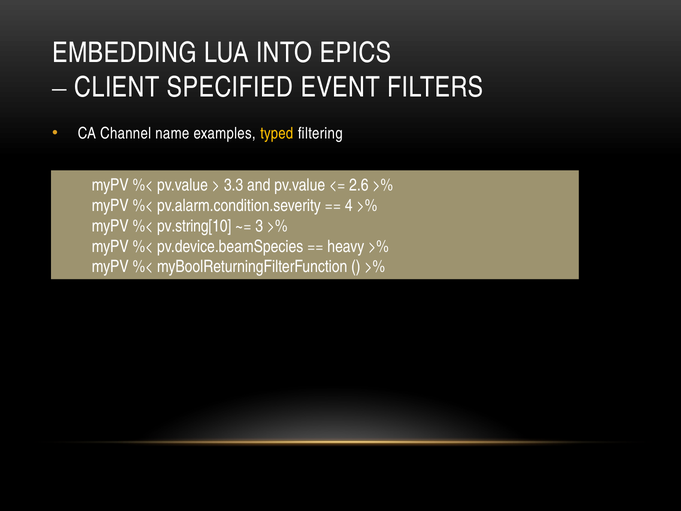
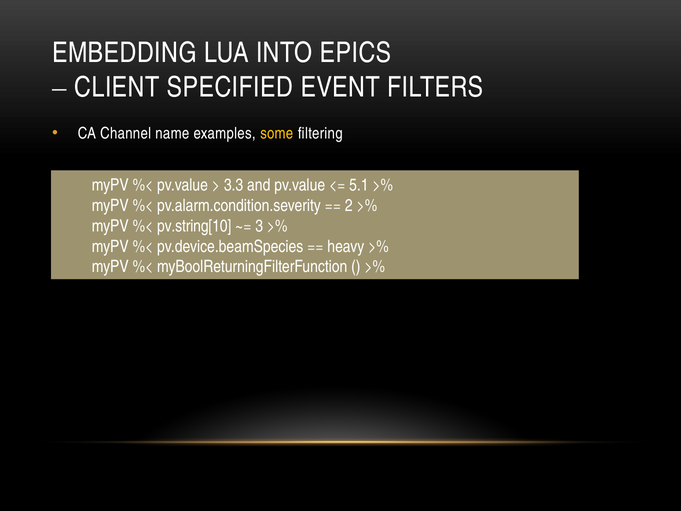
typed: typed -> some (277, 133)
2.6: 2.6 -> 5.1 (359, 185)
4: 4 -> 2 (349, 205)
